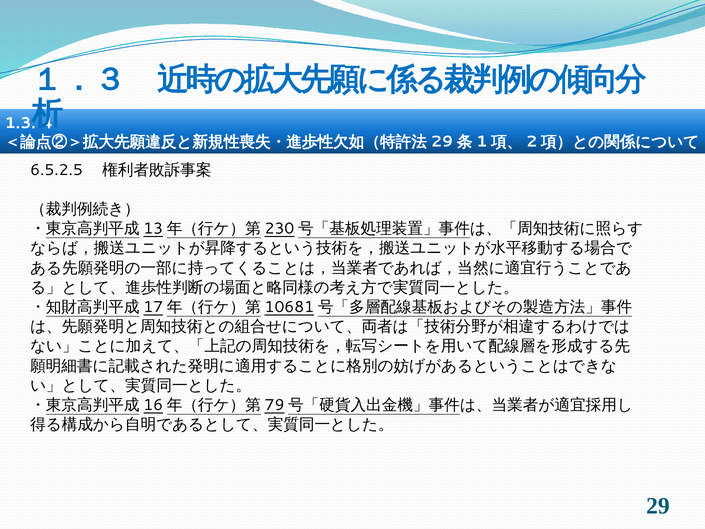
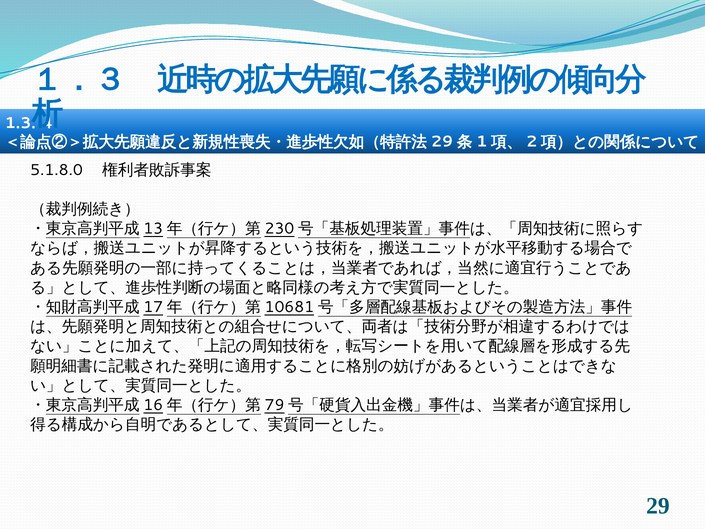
6.5.2.5: 6.5.2.5 -> 5.1.8.0 (56, 170)
